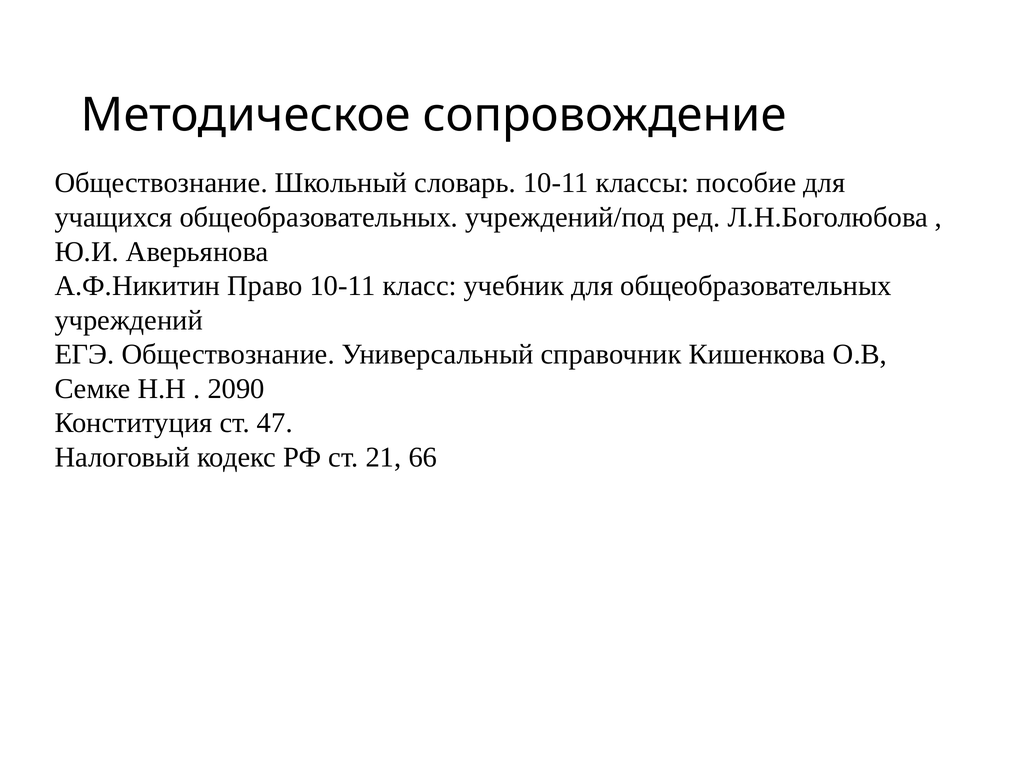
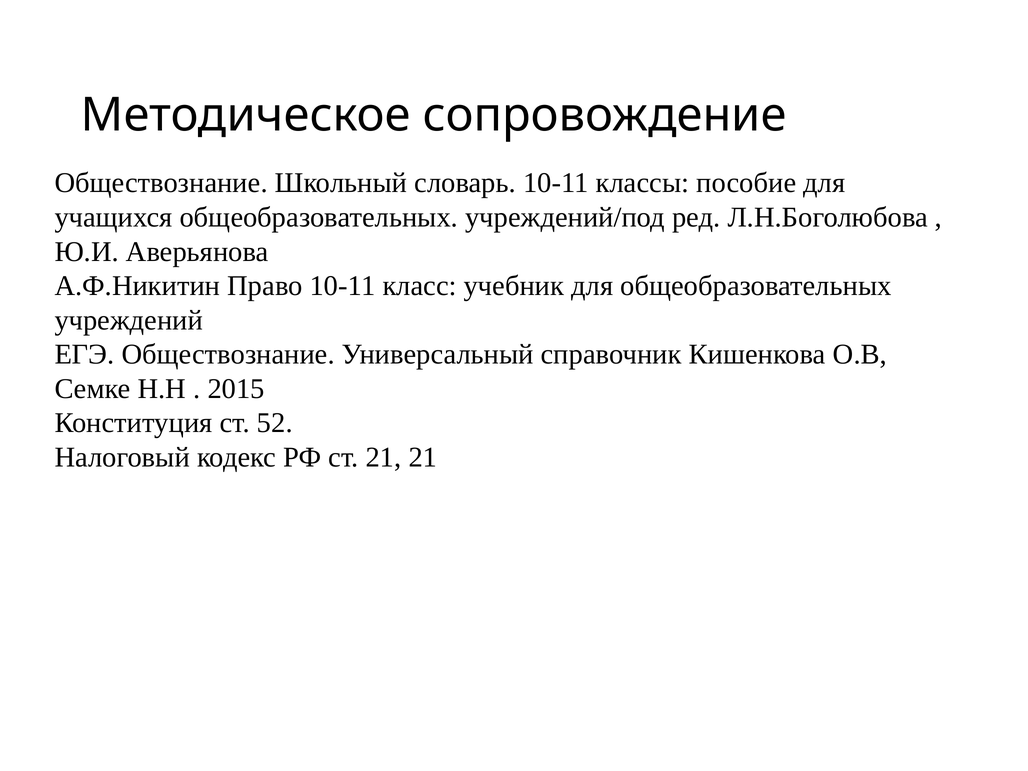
2090: 2090 -> 2015 (236, 389)
47: 47 -> 52 (275, 423)
21 66: 66 -> 21 (423, 457)
